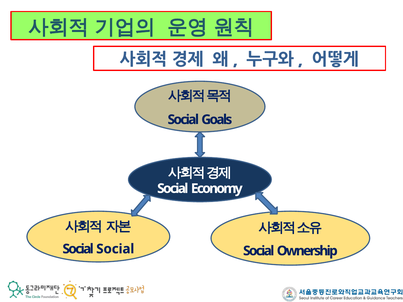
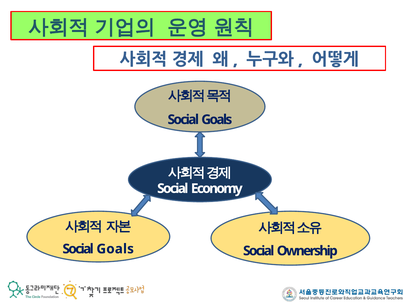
Social: Social -> Goals (115, 249)
